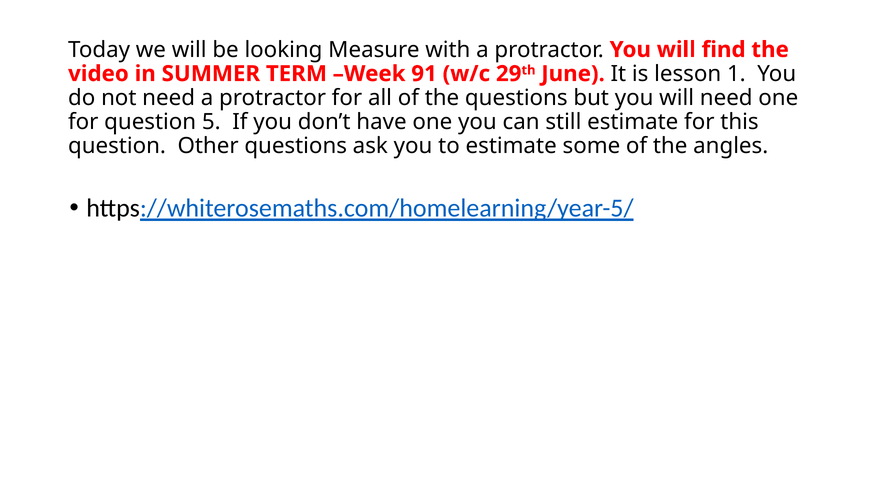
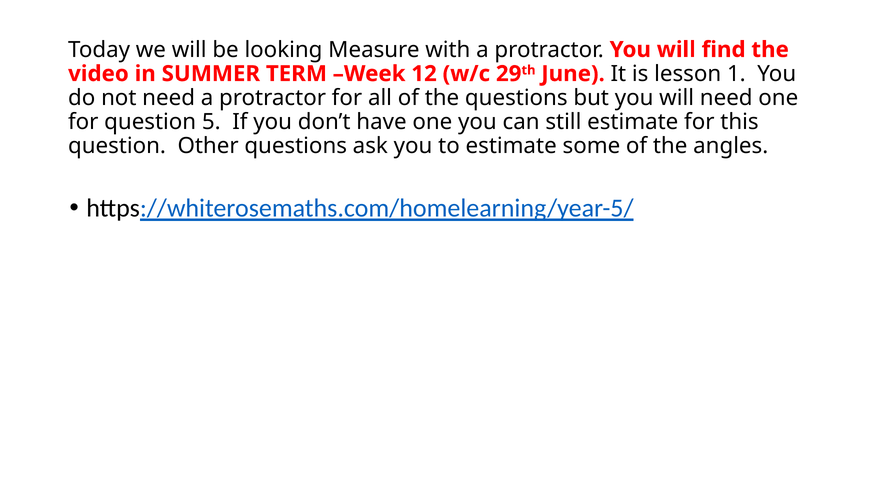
91: 91 -> 12 (424, 74)
